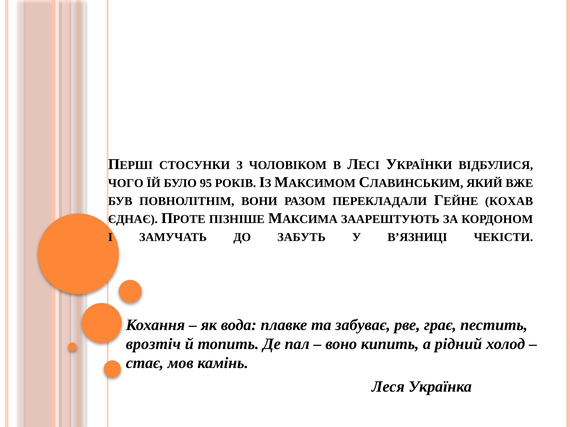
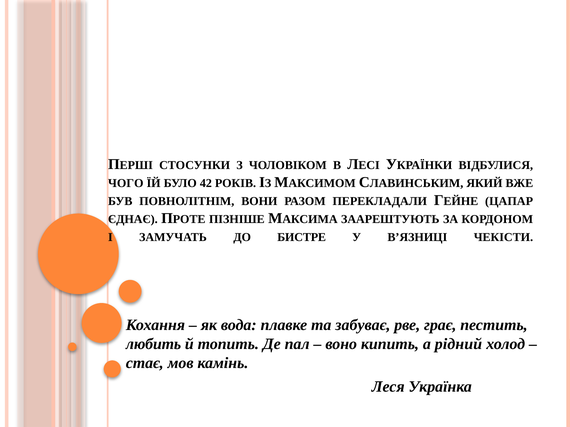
95: 95 -> 42 (206, 183)
КОХАВ: КОХАВ -> ЦАПАР (509, 201)
ЗАБУТЬ: ЗАБУТЬ -> БИСТРЕ (302, 237)
врозтіч: врозтіч -> любить (153, 344)
